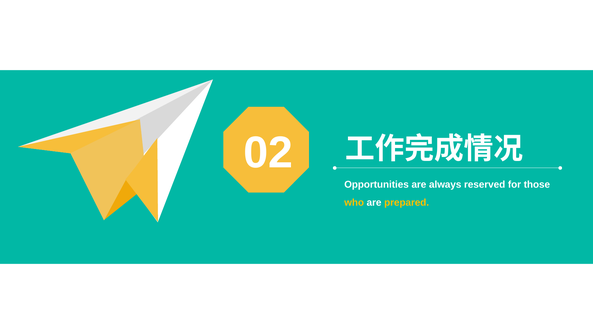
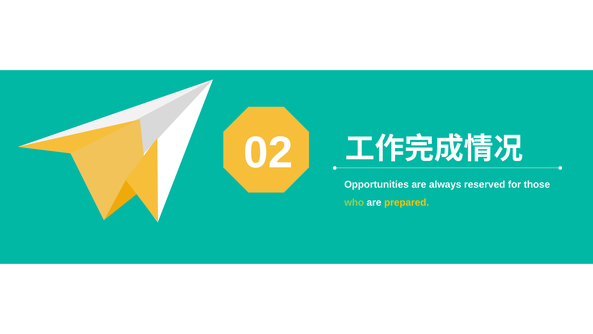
who colour: yellow -> light green (354, 202)
